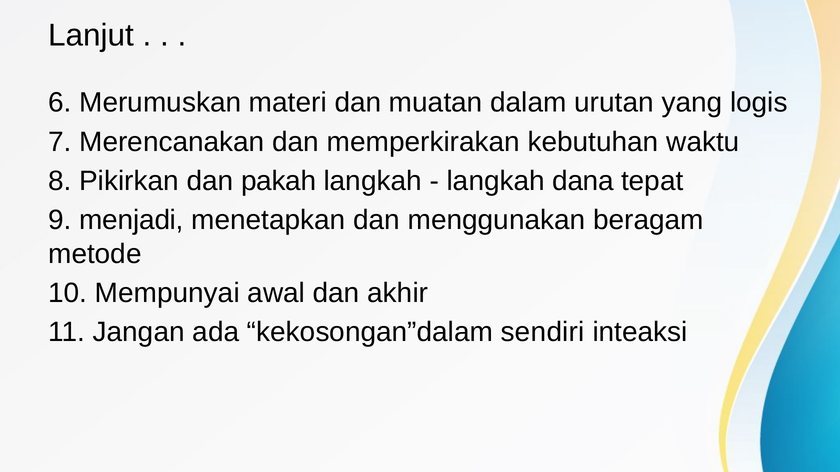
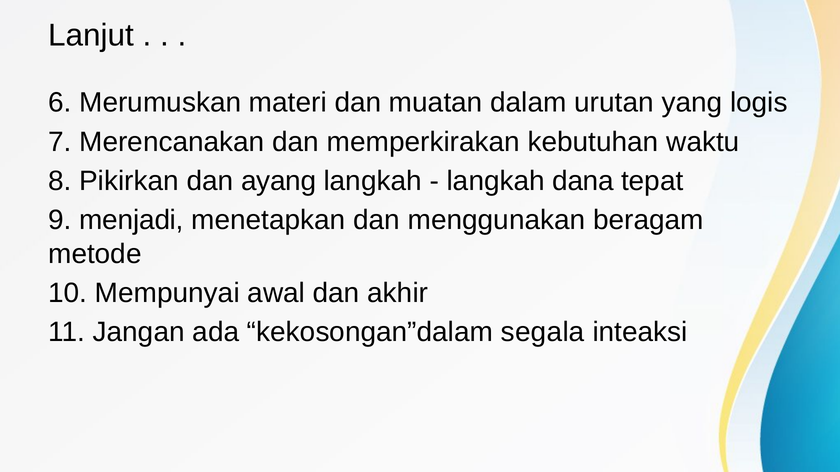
pakah: pakah -> ayang (279, 181)
sendiri: sendiri -> segala (543, 332)
